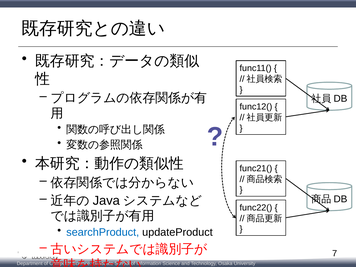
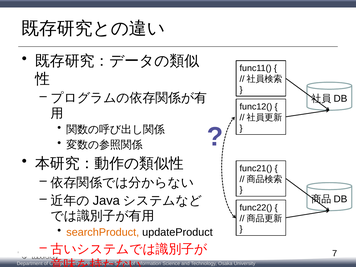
searchProduct colour: blue -> orange (103, 232)
